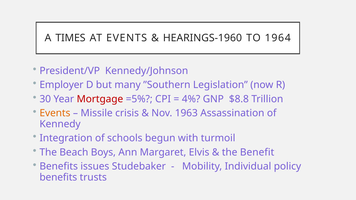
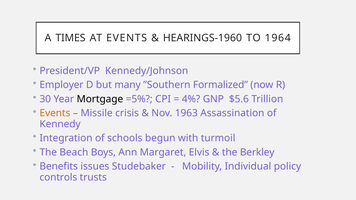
Legislation: Legislation -> Formalized (220, 85)
Mortgage colour: red -> black (100, 99)
$8.8: $8.8 -> $5.6 (239, 99)
Benefit: Benefit -> Berkley (257, 152)
benefits: benefits -> controls (58, 177)
